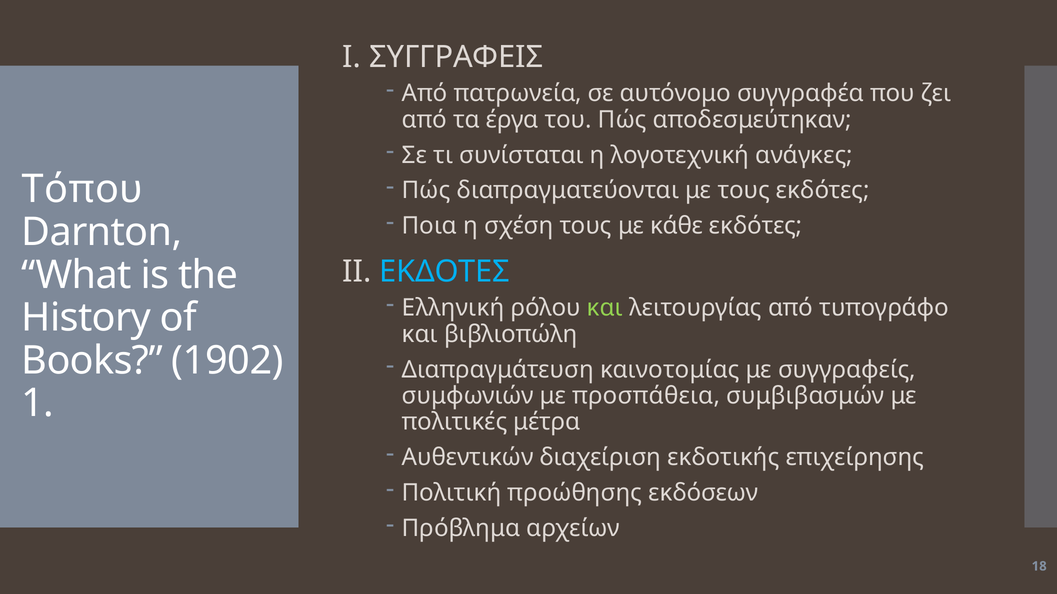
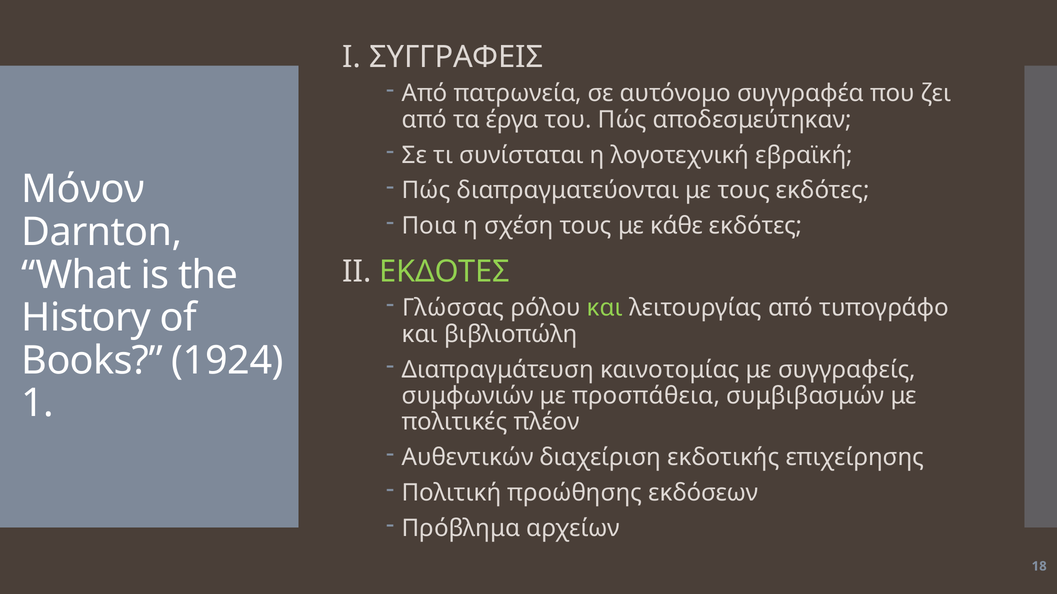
ανάγκες: ανάγκες -> εβραϊκή (804, 155)
Τόπου: Τόπου -> Μόνον (83, 190)
ΕΚΔΟΤΕΣ colour: light blue -> light green (445, 272)
Ελληνική: Ελληνική -> Γλώσσας (453, 308)
1902: 1902 -> 1924 (228, 361)
μέτρα: μέτρα -> πλέον (547, 422)
